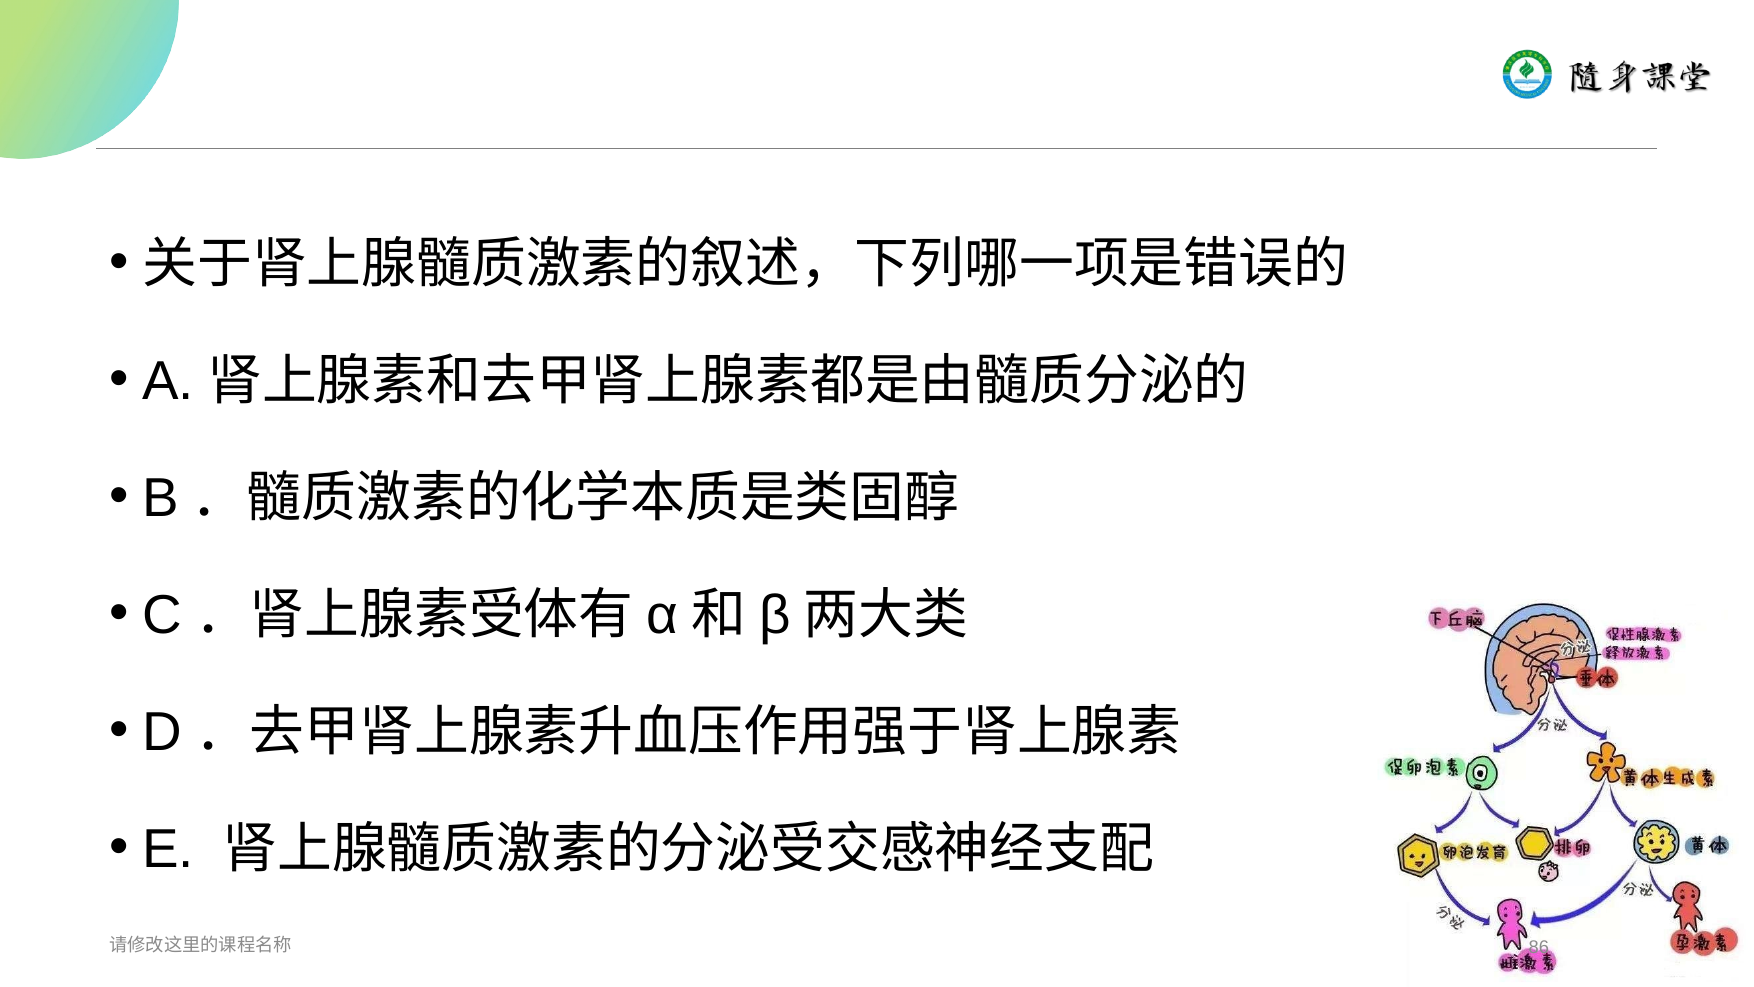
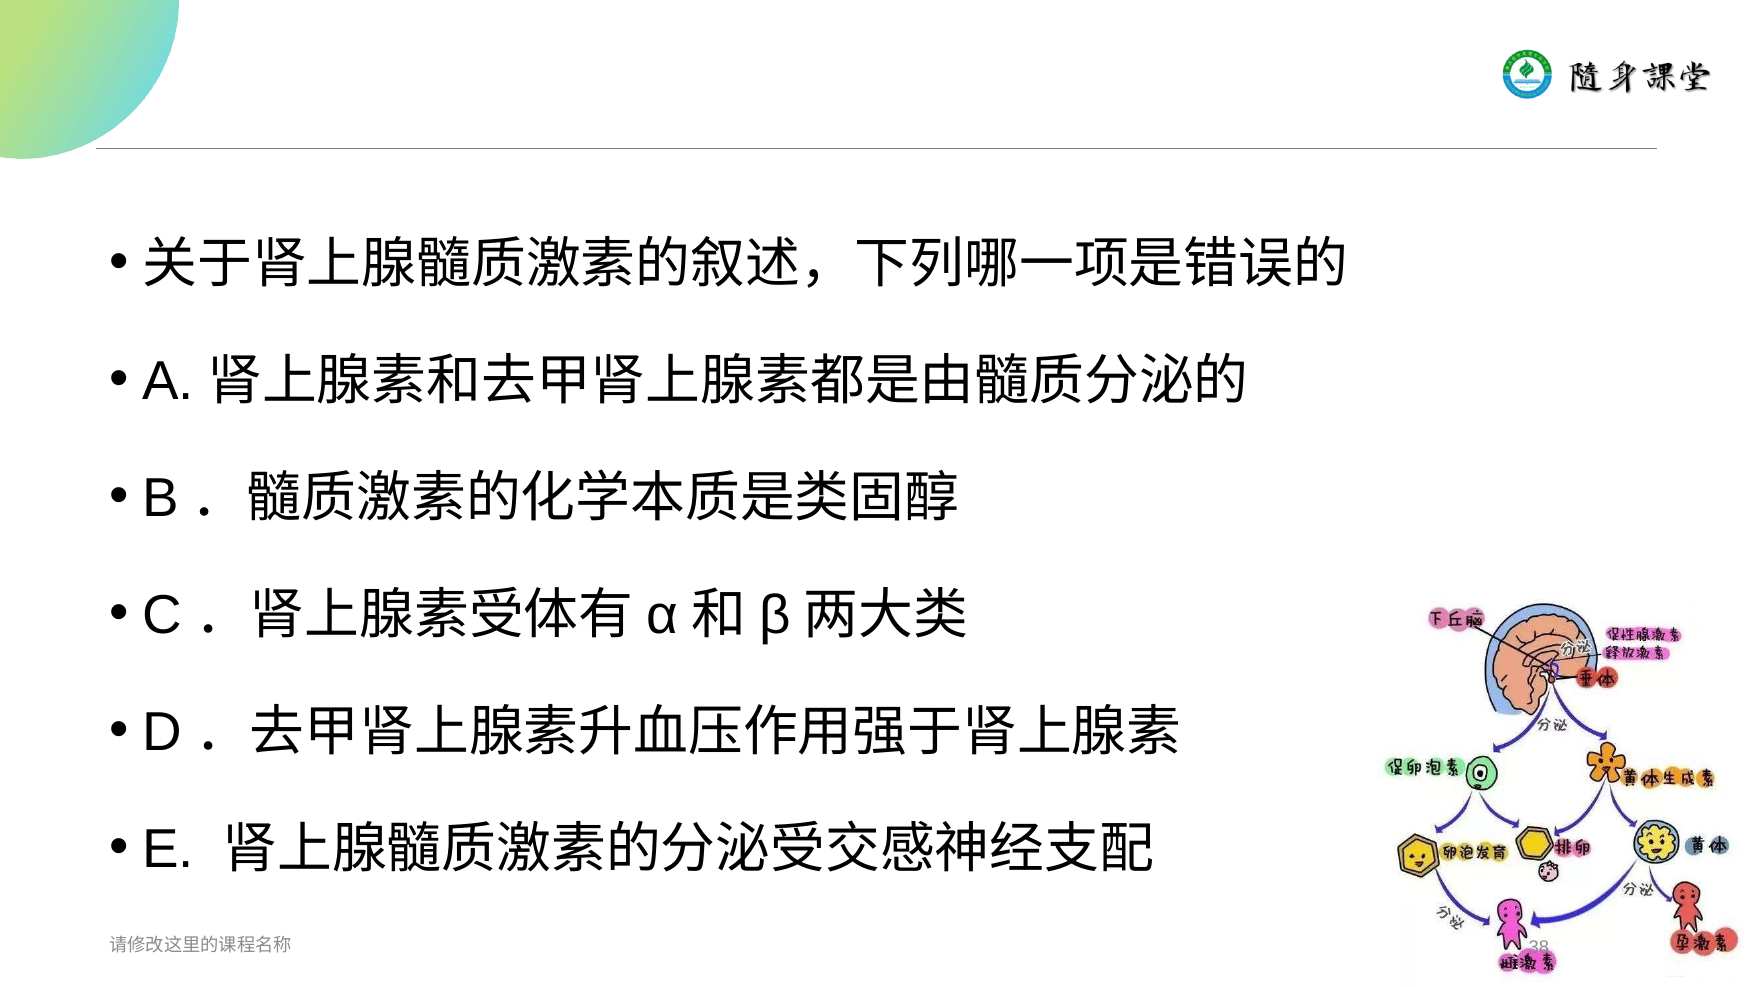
86: 86 -> 38 (1539, 947)
